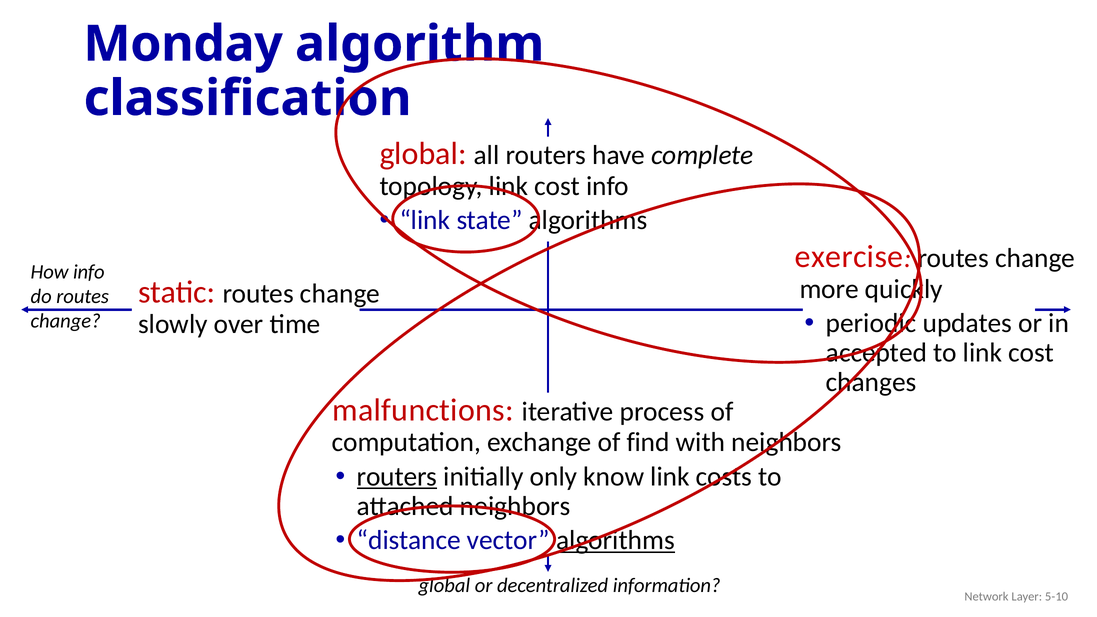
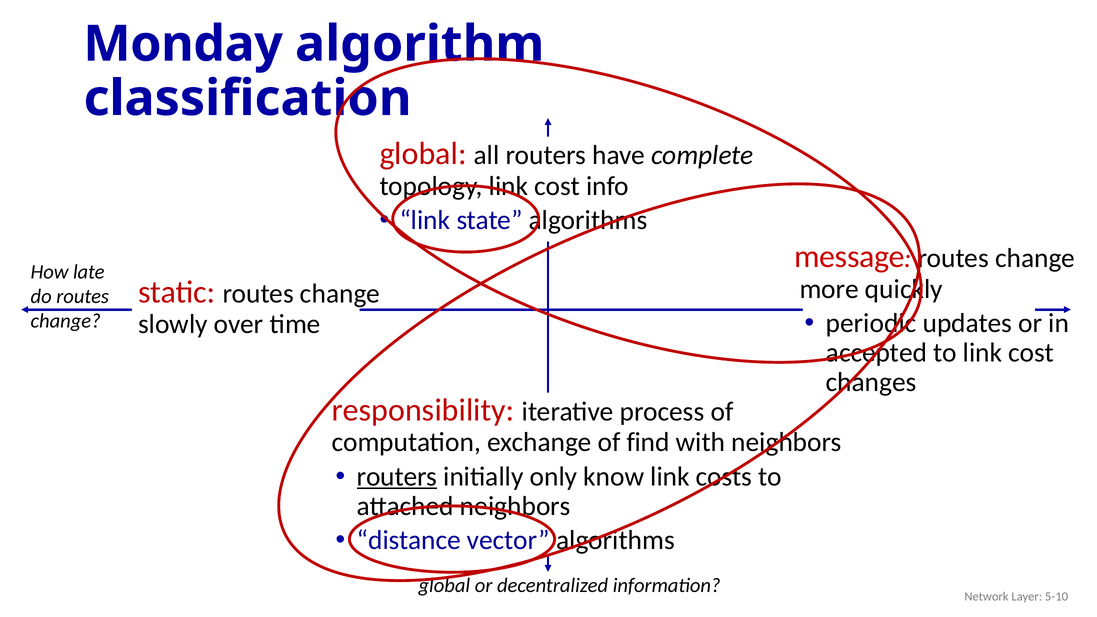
exercise: exercise -> message (849, 257)
How info: info -> late (89, 272)
malfunctions: malfunctions -> responsibility (423, 410)
algorithms underline: present -> none (616, 540)
